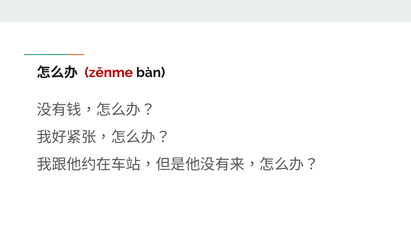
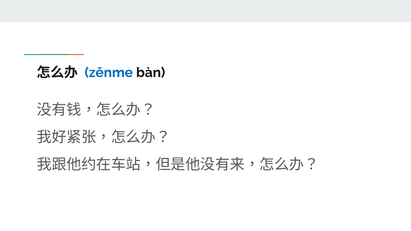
zěnme colour: red -> blue (109, 73)
